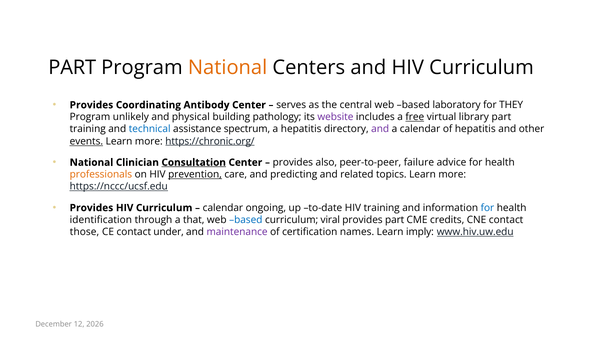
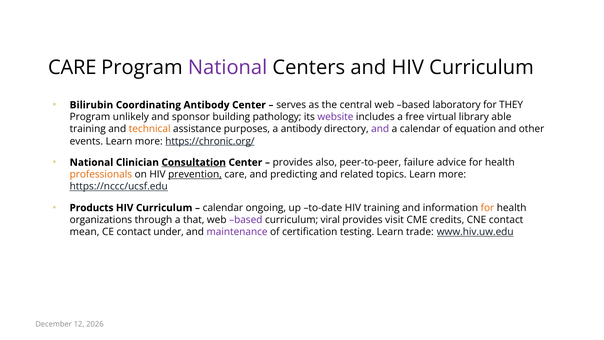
PART: PART -> CARE (72, 68)
National colour: orange -> purple (228, 68)
Provides: Provides -> Bilirubin (91, 105)
physical: physical -> sponsor (191, 117)
free underline: present -> none (415, 117)
library part: part -> able (501, 117)
technical colour: blue -> orange (150, 129)
spectrum: spectrum -> purposes (247, 129)
a hepatitis: hepatitis -> antibody (301, 129)
of hepatitis: hepatitis -> equation (475, 129)
events underline: present -> none (86, 141)
Provides: Provides -> Products (92, 208)
for colour: blue -> orange (487, 208)
identification: identification -> organizations (101, 220)
based colour: blue -> purple (246, 220)
provides part: part -> visit (395, 220)
those: those -> mean (85, 232)
names: names -> testing (357, 232)
imply: imply -> trade (420, 232)
